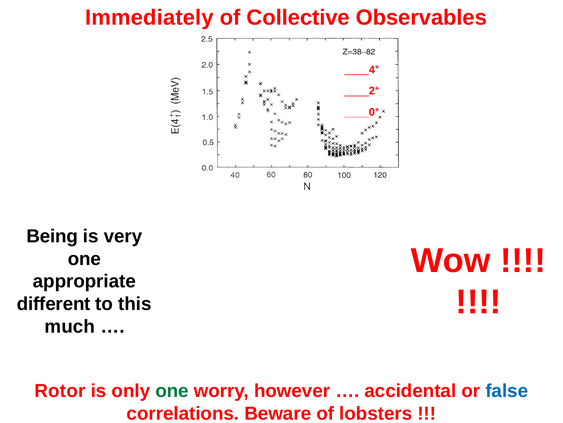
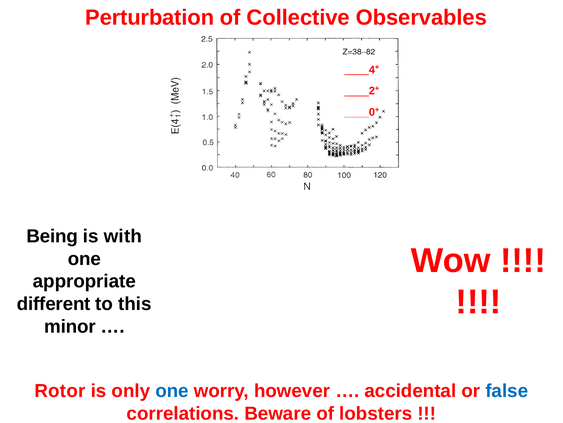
Immediately: Immediately -> Perturbation (150, 17)
very: very -> with (123, 236)
much: much -> minor (70, 326)
one colour: green -> blue (172, 390)
